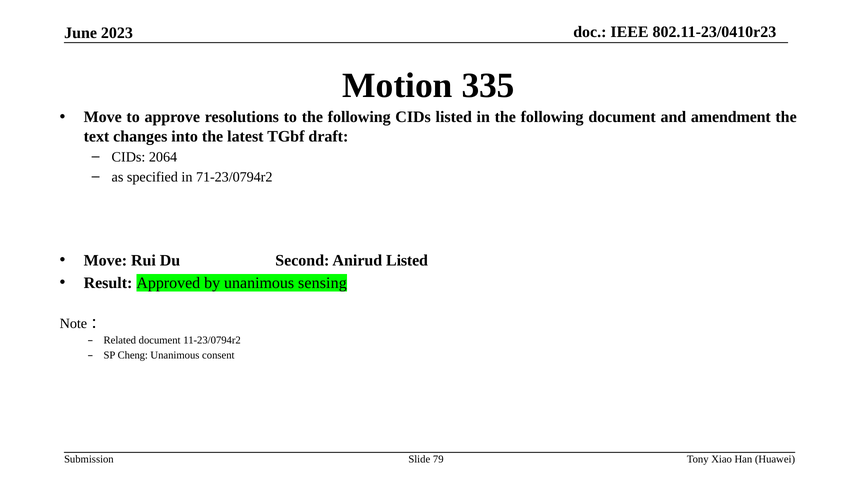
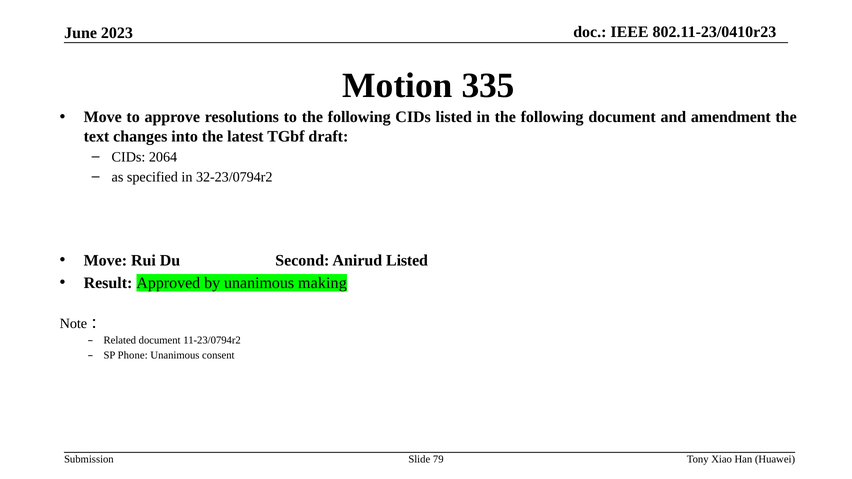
71-23/0794r2: 71-23/0794r2 -> 32-23/0794r2 (234, 177)
sensing: sensing -> making (322, 283)
Cheng: Cheng -> Phone (133, 355)
